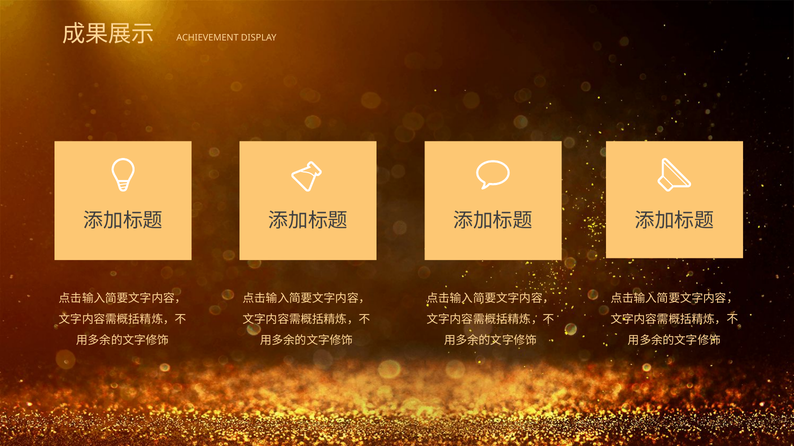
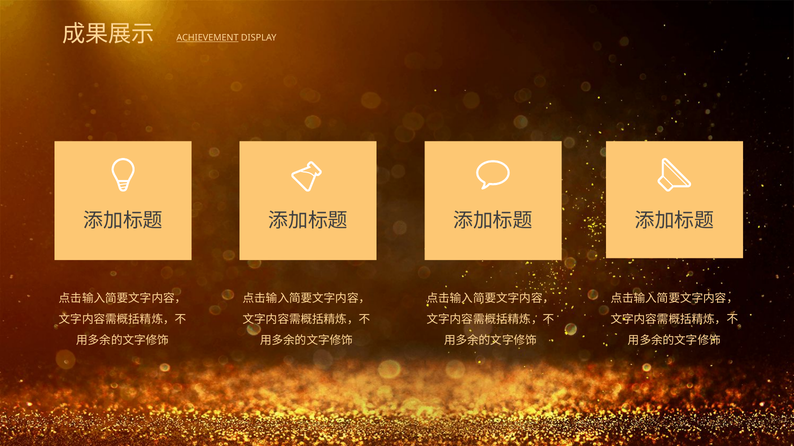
ACHIEVEMENT underline: none -> present (208, 38)
